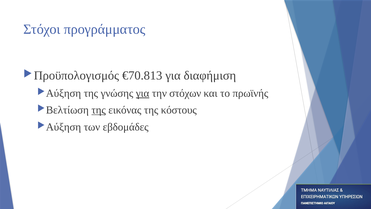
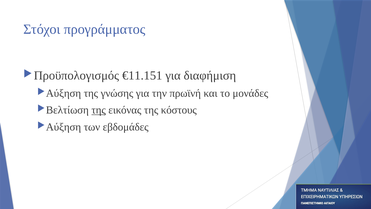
€70.813: €70.813 -> €11.151 (142, 75)
για underline: present -> none (143, 93)
στόχων: στόχων -> πρωϊνή (185, 93)
πρωϊνής: πρωϊνής -> μονάδες (250, 93)
